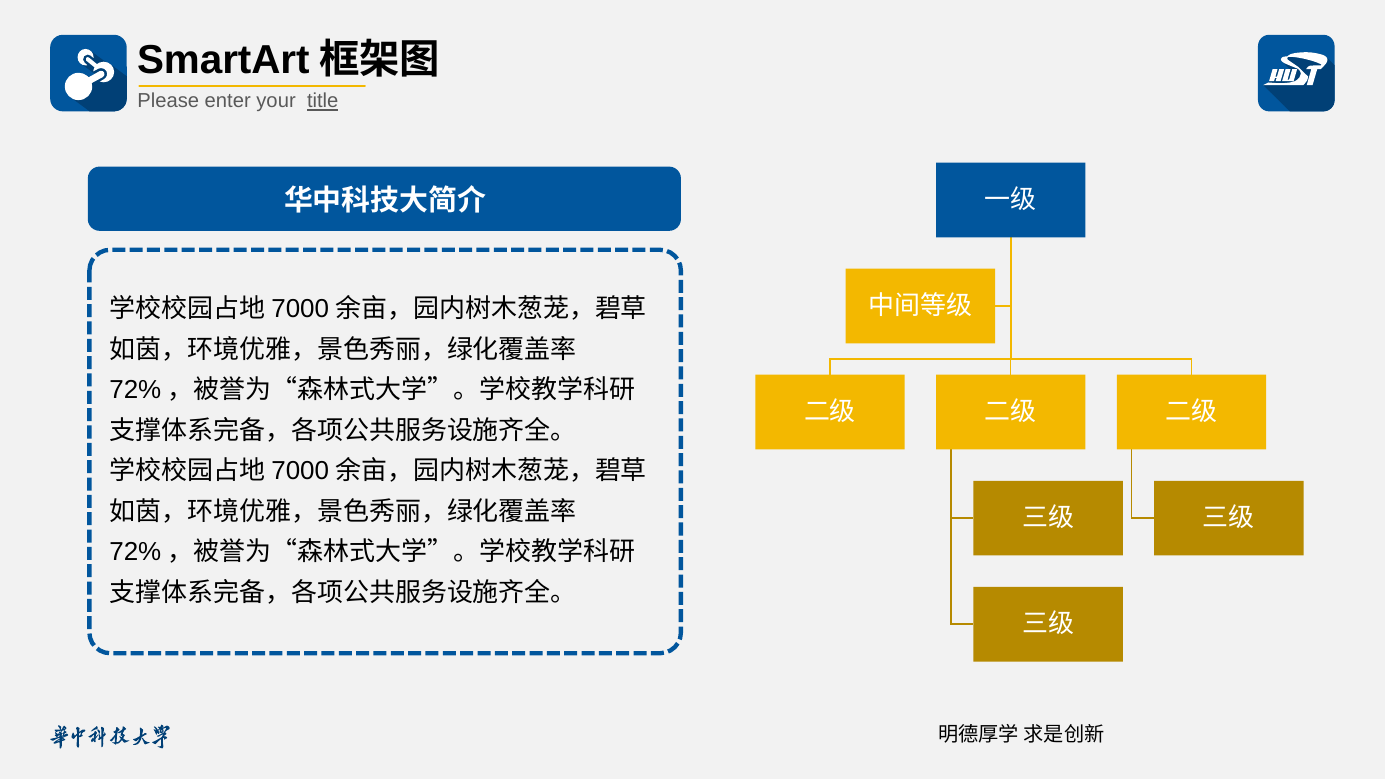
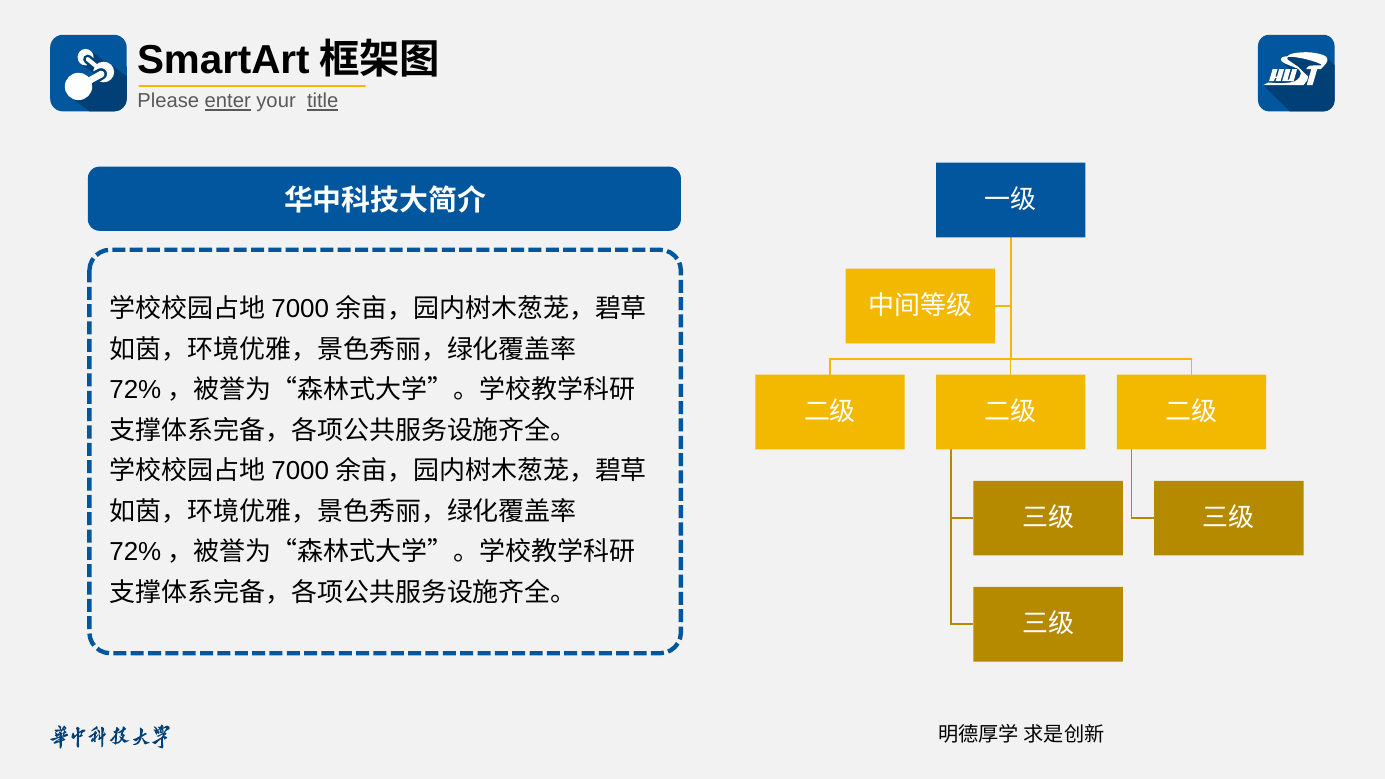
enter underline: none -> present (228, 101)
